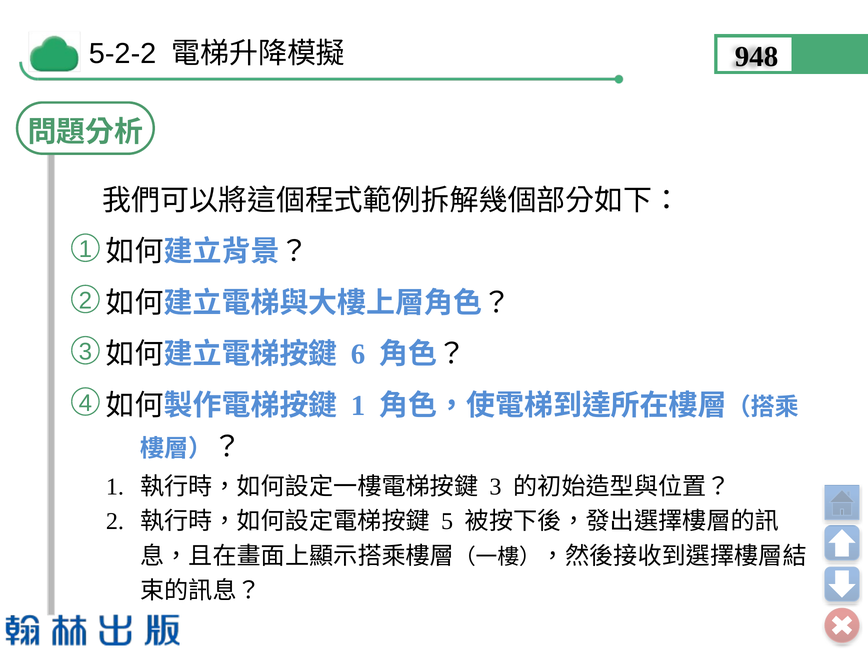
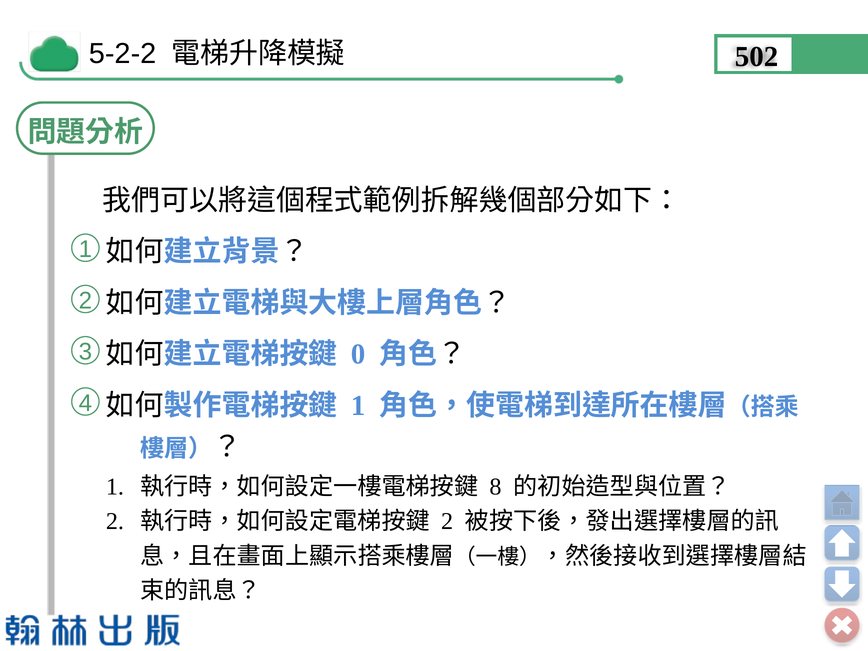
948: 948 -> 502 (757, 57)
6: 6 -> 0 (358, 354)
3: 3 -> 8 (495, 487)
5: 5 -> 2 (447, 521)
